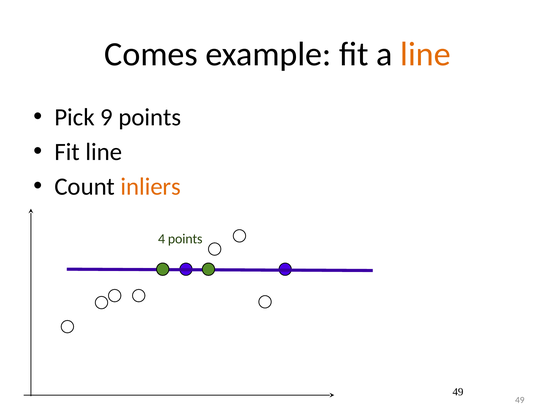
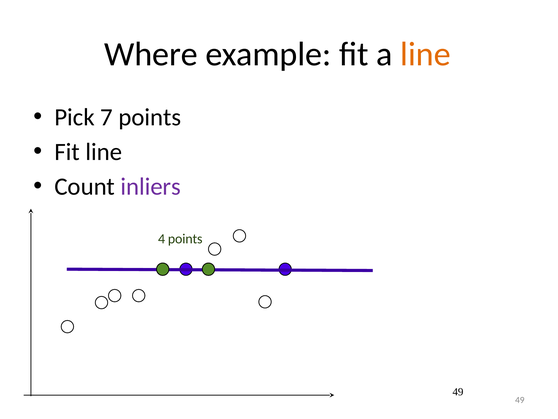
Comes: Comes -> Where (151, 54)
9: 9 -> 7 (107, 117)
inliers colour: orange -> purple (151, 187)
